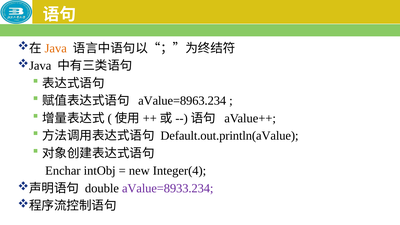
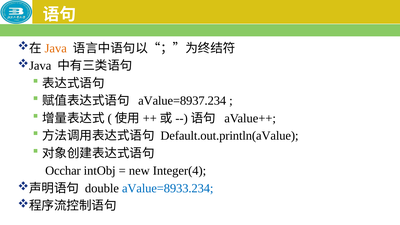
aValue=8963.234: aValue=8963.234 -> aValue=8937.234 (182, 101)
Enchar: Enchar -> Occhar (63, 171)
aValue=8933.234 colour: purple -> blue (168, 188)
